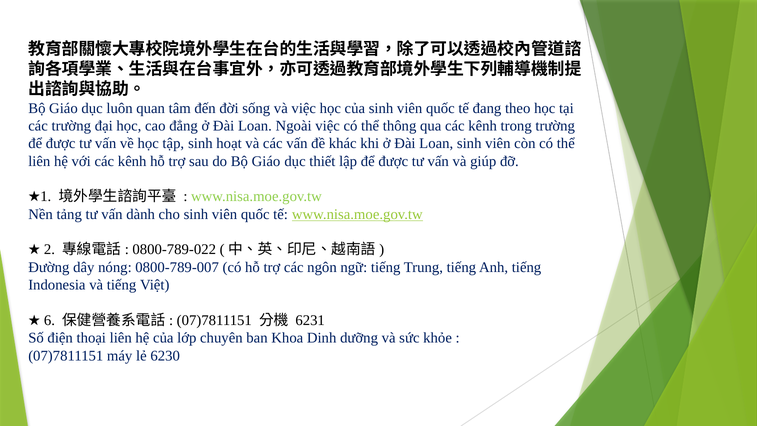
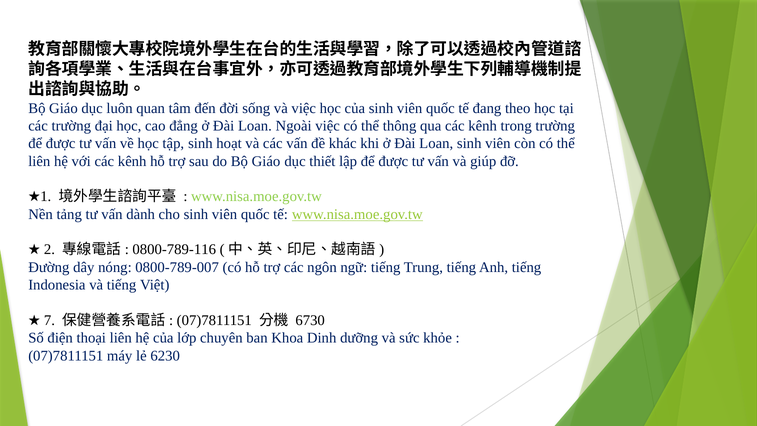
0800-789-022: 0800-789-022 -> 0800-789-116 (174, 250)
6: 6 -> 7 (49, 320)
6231: 6231 -> 6730 (310, 320)
